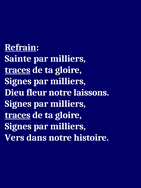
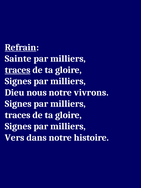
fleur: fleur -> nous (37, 92)
laissons: laissons -> vivrons (91, 92)
traces underline: present -> none (18, 115)
